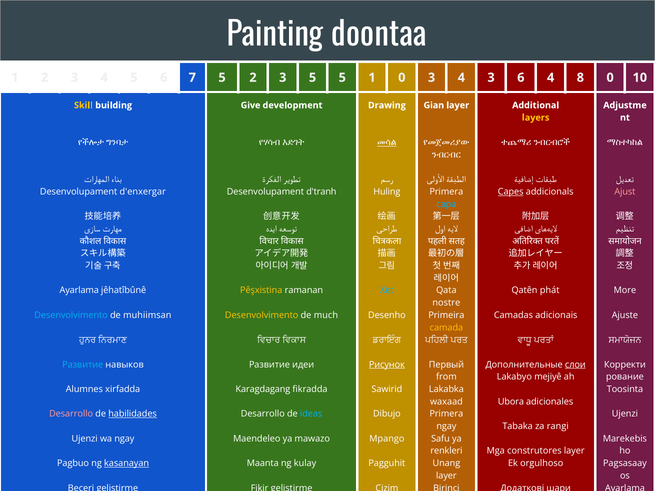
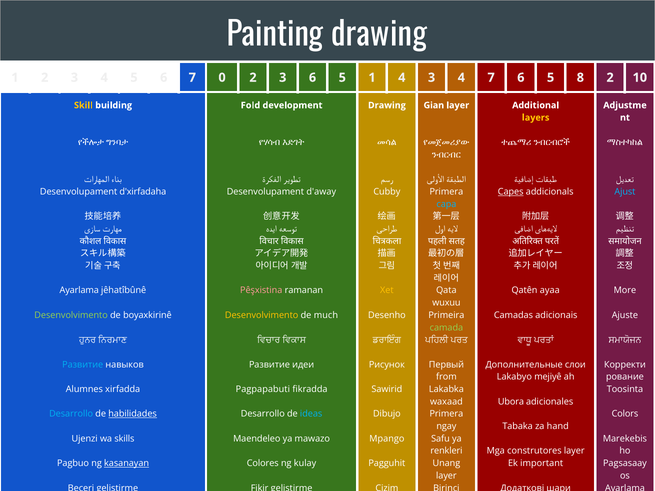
Painting doontaa: doontaa -> drawing (379, 35)
7 5: 5 -> 0 (222, 78)
3 5: 5 -> 6 (313, 78)
1 0: 0 -> 4 (402, 78)
4 3: 3 -> 7 (491, 78)
4: 4 -> 5 (551, 78)
8 0: 0 -> 2 (610, 78)
Give: Give -> Fold (250, 105)
መሳል underline: present -> none (387, 142)
d'enxergar: d'enxergar -> d'xirfadaha (143, 192)
d'tranh: d'tranh -> d'away (321, 192)
Huling: Huling -> Cubby (387, 192)
Ajust colour: pink -> light blue (625, 192)
Pêşxistina colour: yellow -> pink (261, 291)
Xet colour: light blue -> yellow (387, 291)
Qatên phát: phát -> ayaa (550, 291)
nostre: nostre -> wuxuu (446, 303)
Desenvolvimento colour: light blue -> light green (71, 315)
muhiimsan: muhiimsan -> boyaxkirinê (147, 315)
camada colour: yellow -> light green (446, 328)
Рисунок underline: present -> none (387, 365)
слои underline: present -> none (575, 365)
Karagdagang: Karagdagang -> Pagpapabuti (263, 389)
Desarrollo colour: pink -> light blue (71, 414)
Ujenzi: Ujenzi -> Colors (625, 414)
rangi: rangi -> hand (558, 426)
wa ngay: ngay -> skills (124, 439)
Maanta: Maanta -> Colores (263, 464)
orgulhoso: orgulhoso -> important (542, 464)
